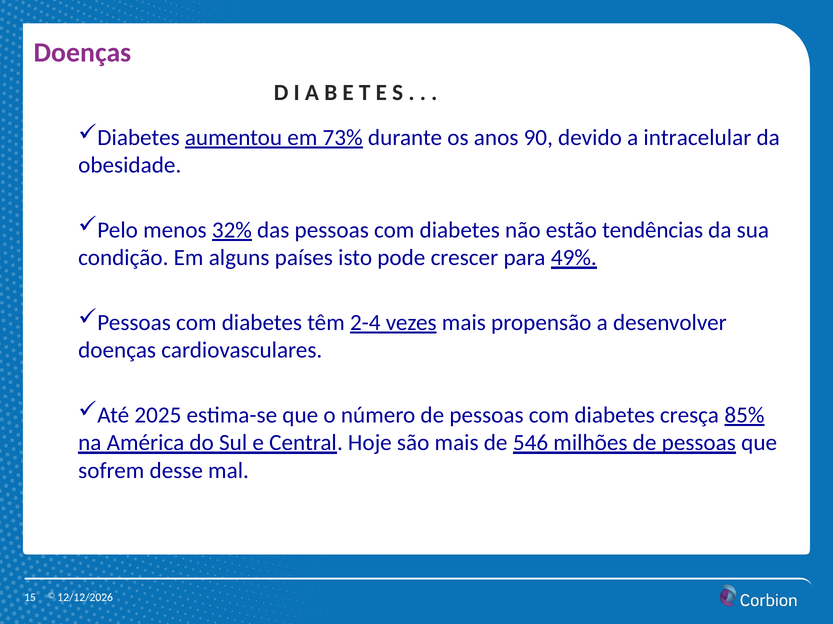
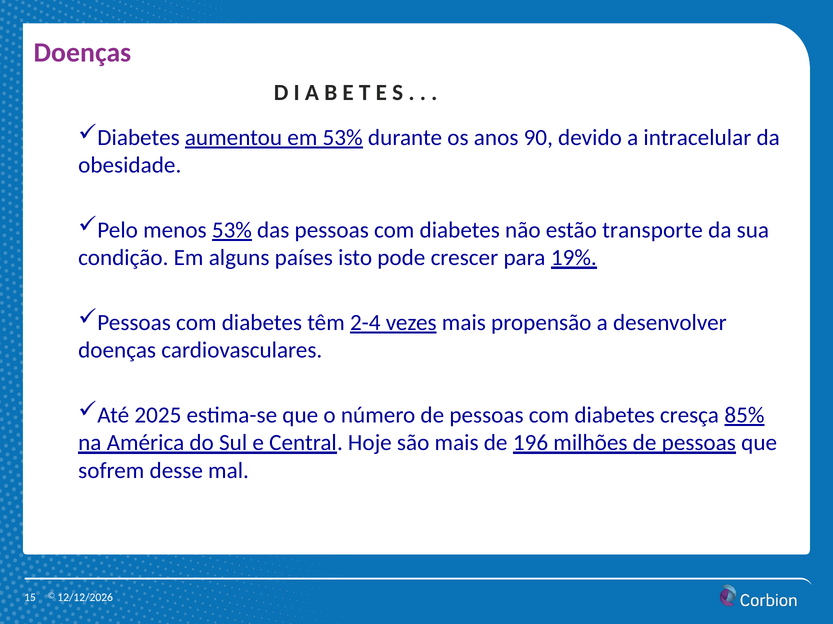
em 73%: 73% -> 53% (343, 138)
menos 32%: 32% -> 53% (232, 230)
tendências: tendências -> transporte (653, 230)
49%: 49% -> 19% (574, 258)
546: 546 -> 196 (531, 443)
